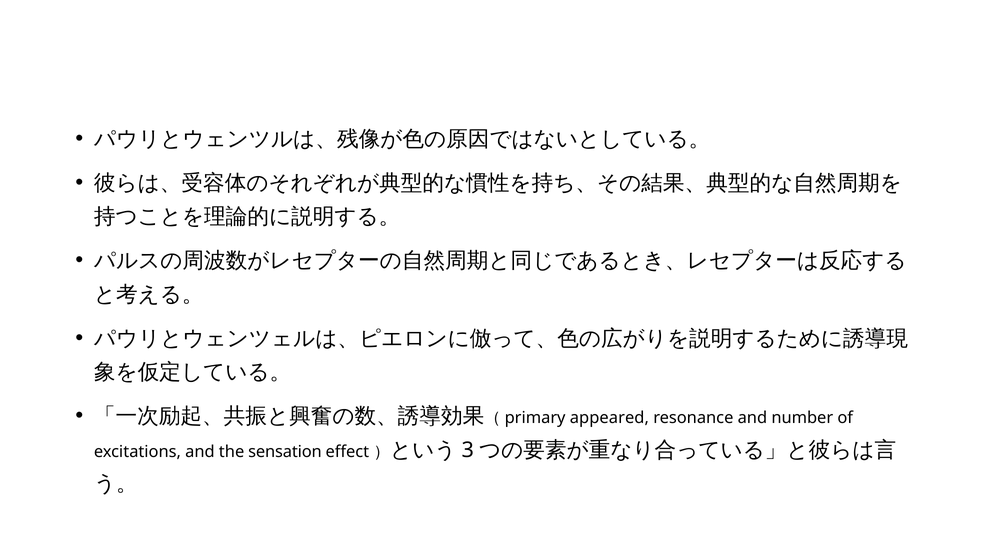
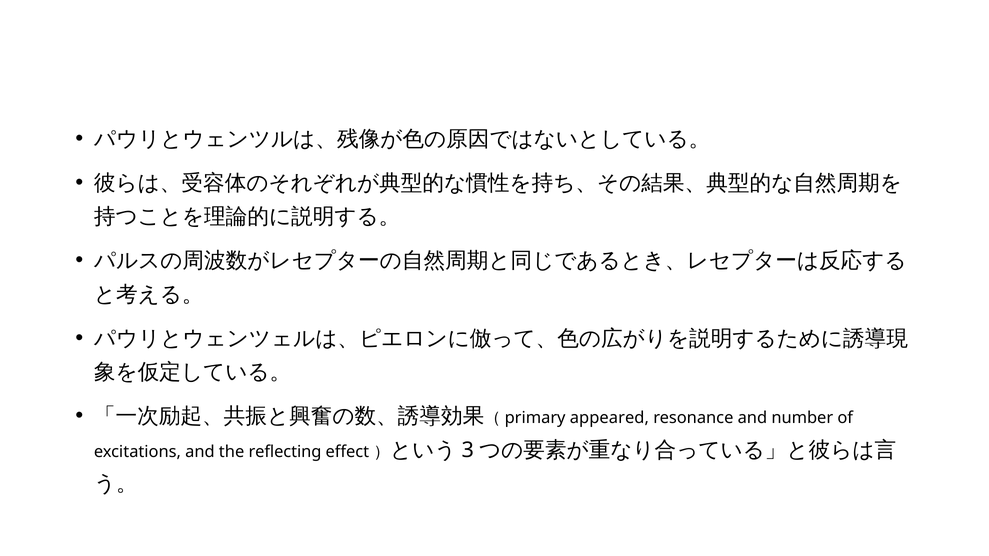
sensation: sensation -> reflecting (285, 452)
